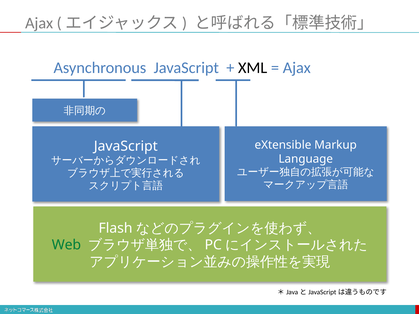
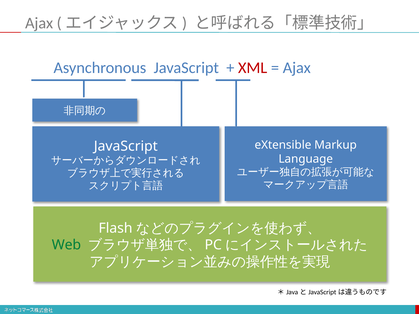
XML colour: black -> red (253, 68)
